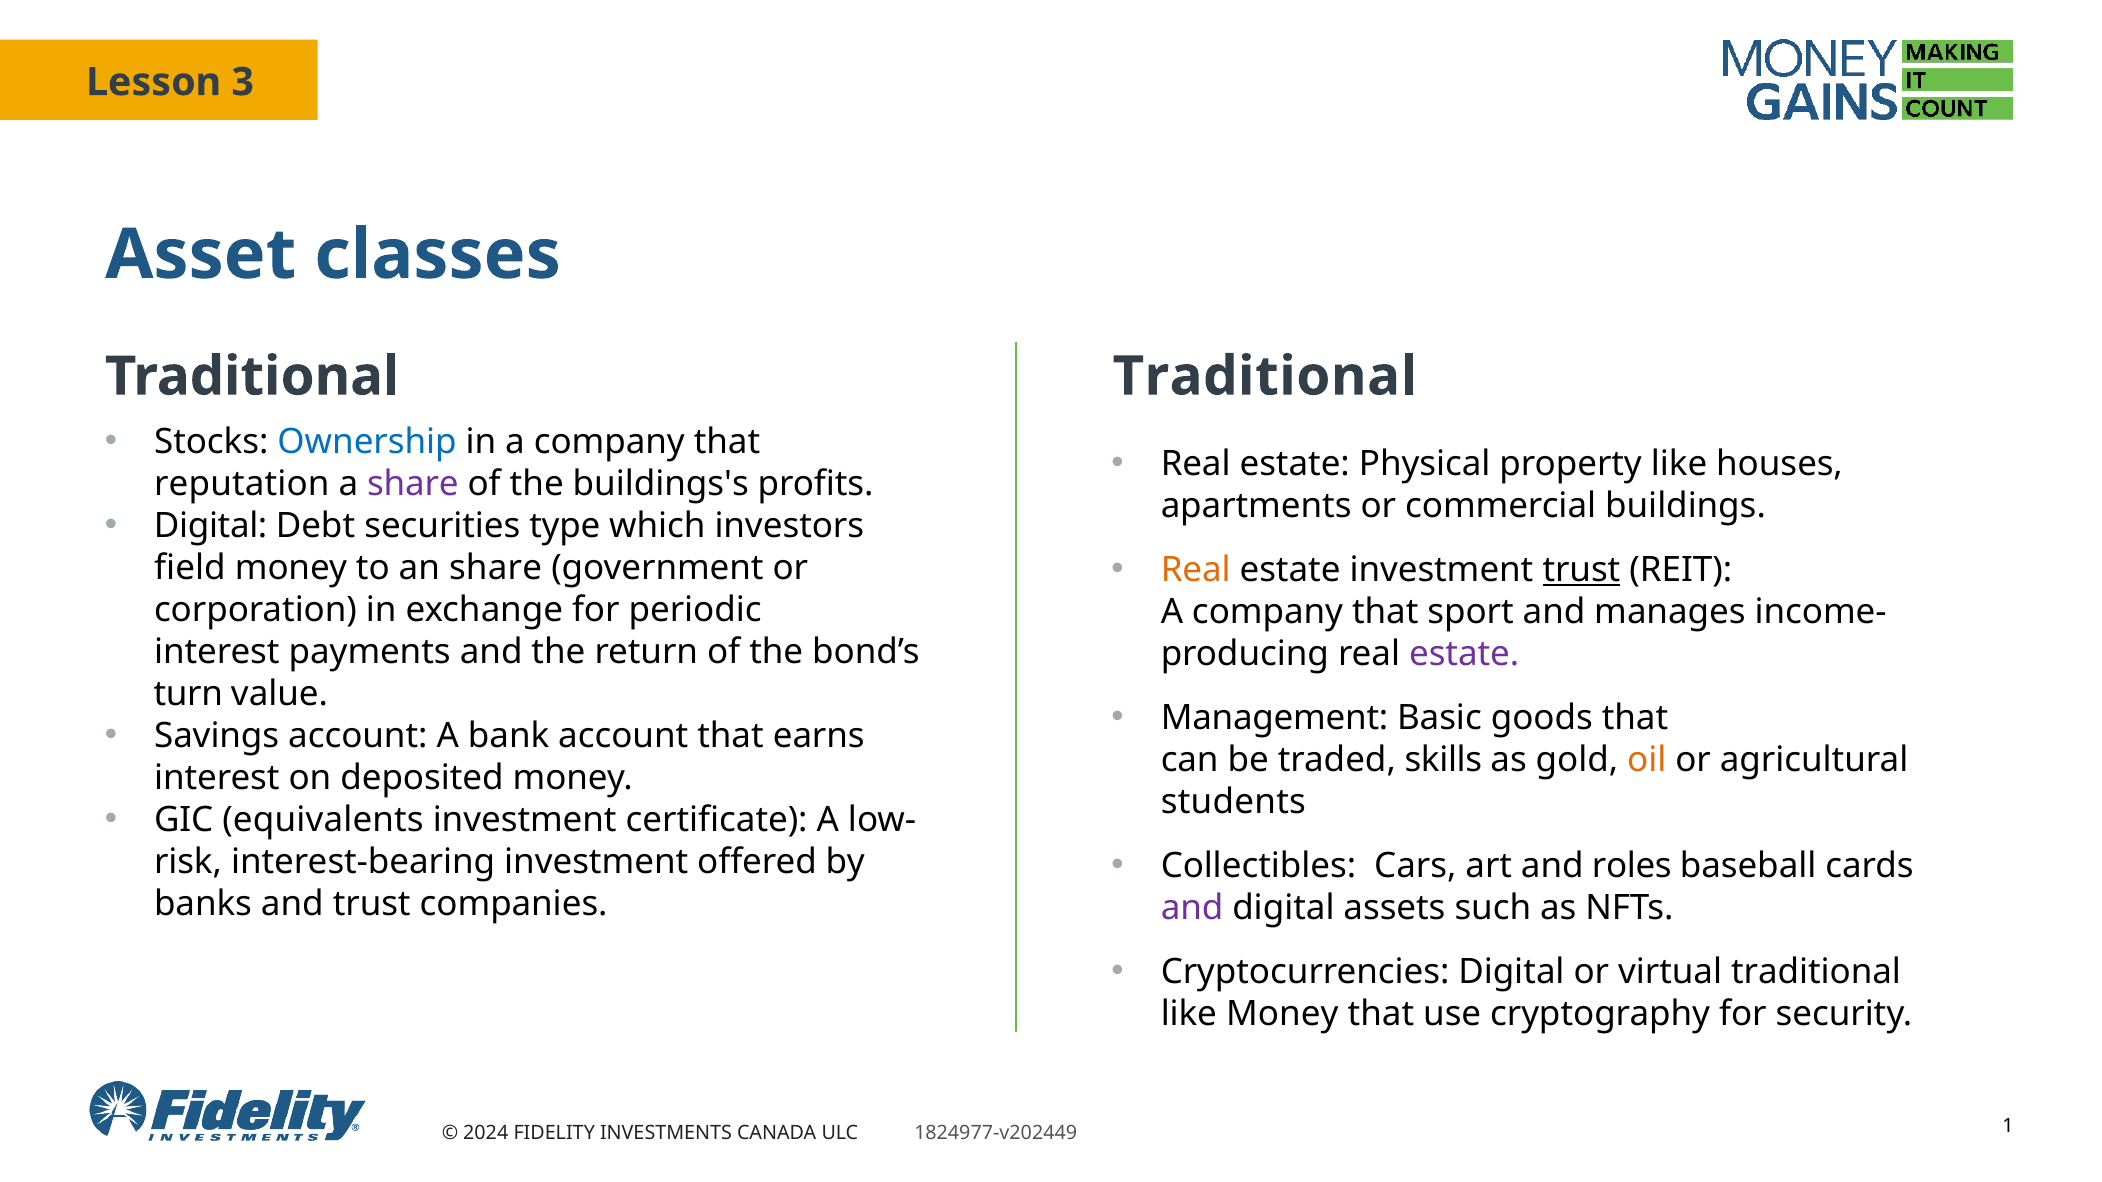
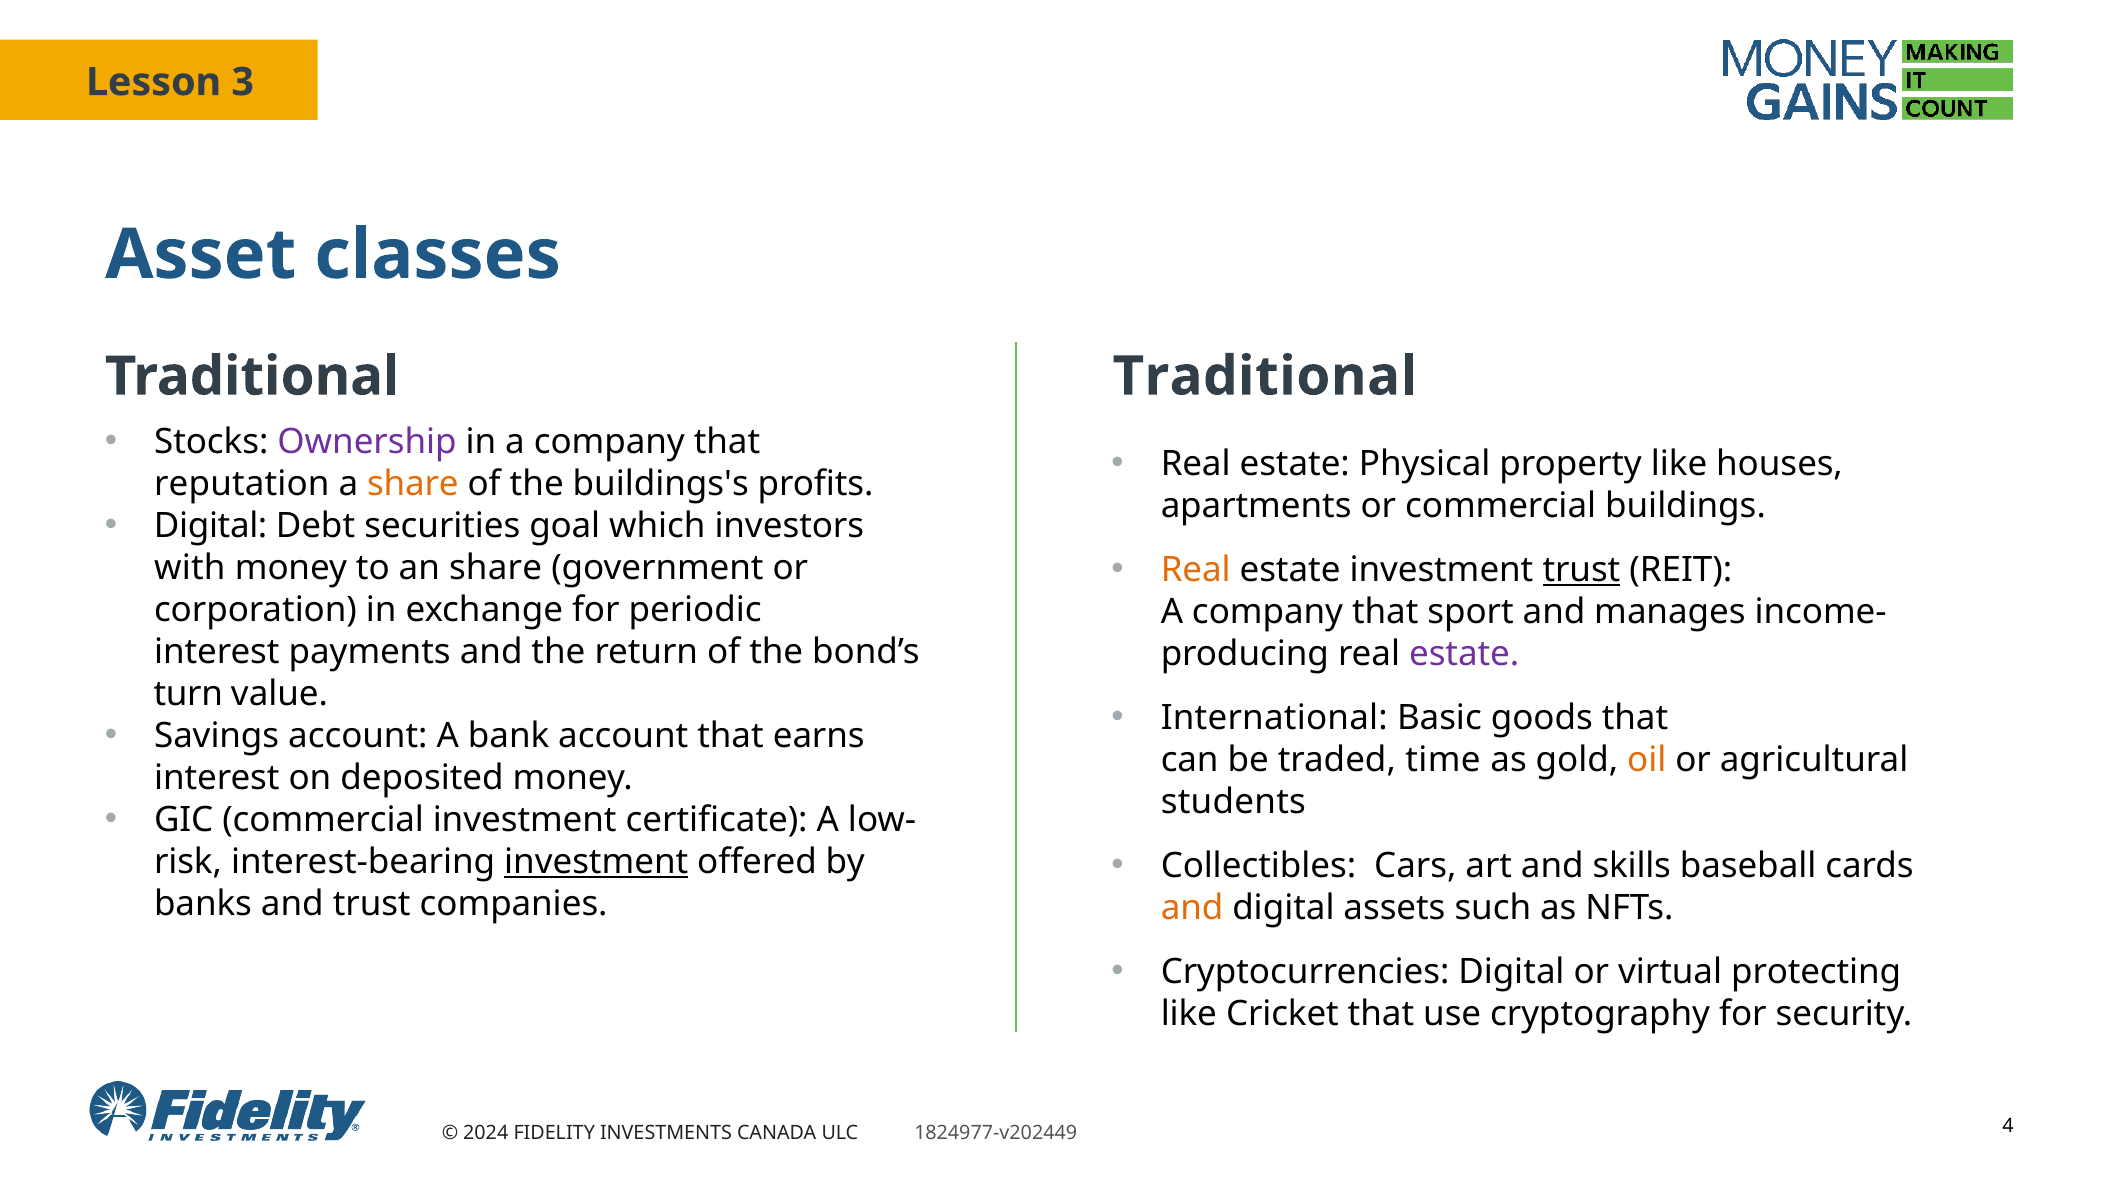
Ownership colour: blue -> purple (367, 442)
share colour: purple -> orange (413, 484)
type: type -> goal (565, 526)
field: field -> with (190, 568)
Management: Management -> International (1274, 718)
skills: skills -> time (1443, 760)
GIC equivalents: equivalents -> commercial (323, 820)
roles: roles -> skills (1632, 866)
investment underline: none -> present (596, 862)
and colour: purple -> orange (1192, 908)
virtual traditional: traditional -> protecting (1816, 972)
like Money: Money -> Cricket (1282, 1014)
1: 1 -> 4 (2008, 1127)
